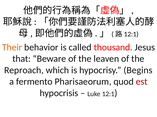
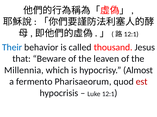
Their colour: orange -> blue (12, 48)
Reproach: Reproach -> Millennia (24, 71)
Begins: Begins -> Almost (138, 71)
